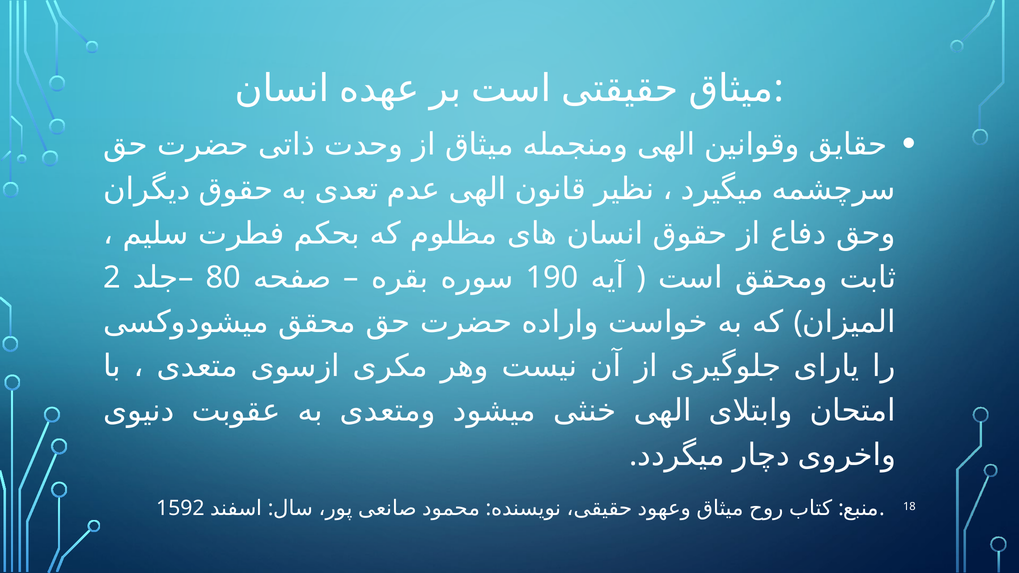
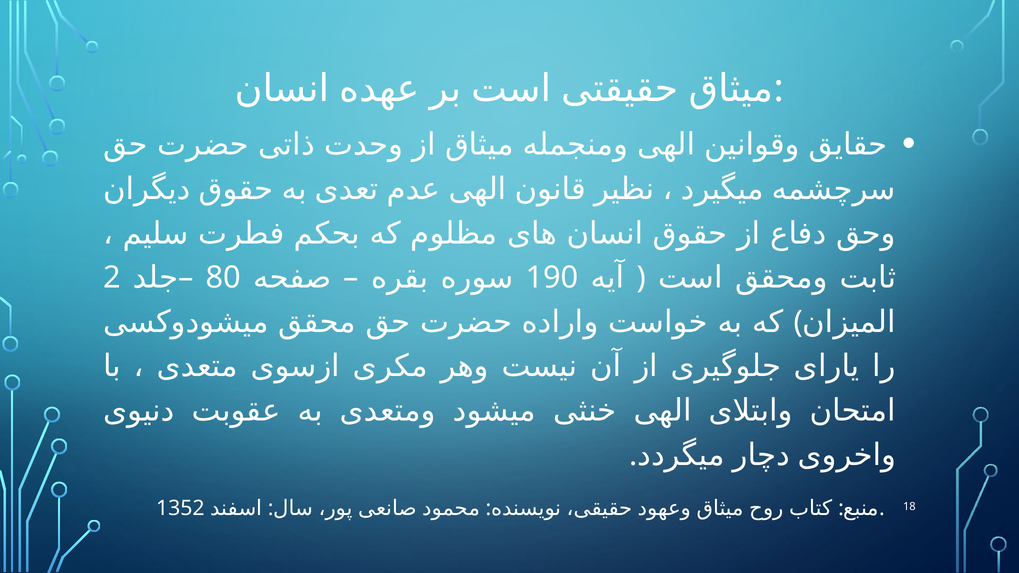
1592: 1592 -> 1352 (180, 508)
